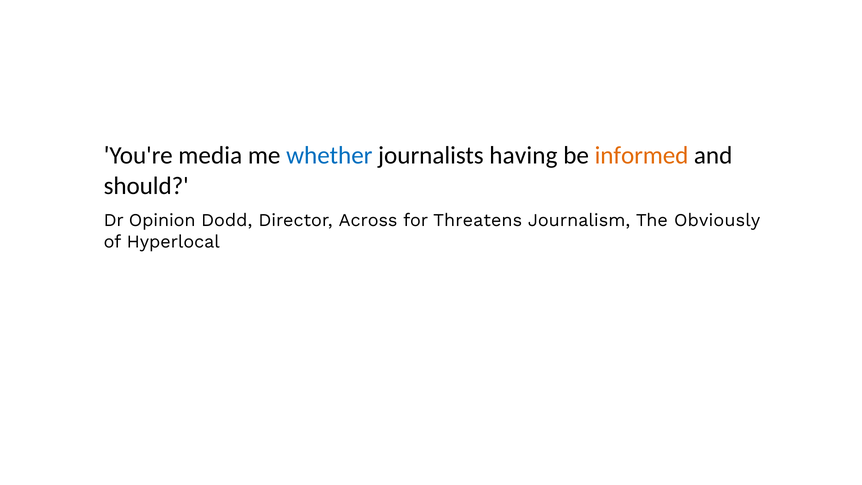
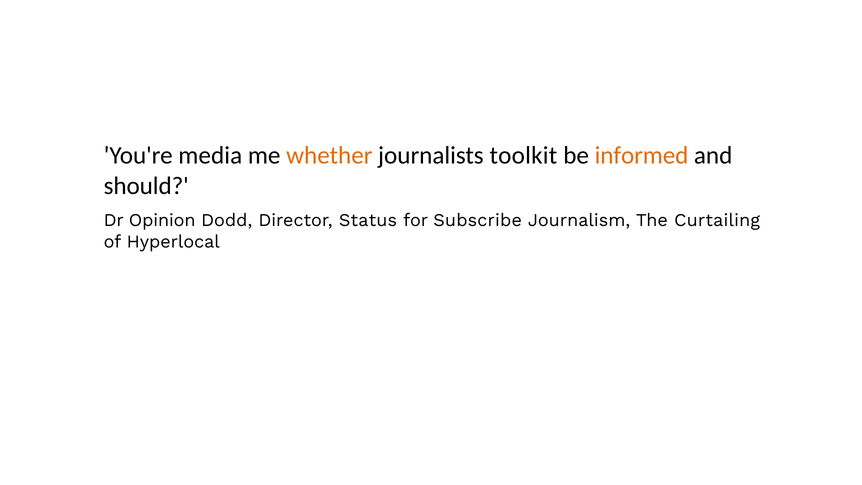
whether colour: blue -> orange (329, 156)
having: having -> toolkit (523, 156)
Across: Across -> Status (368, 220)
Threatens: Threatens -> Subscribe (478, 220)
Obviously: Obviously -> Curtailing (717, 220)
